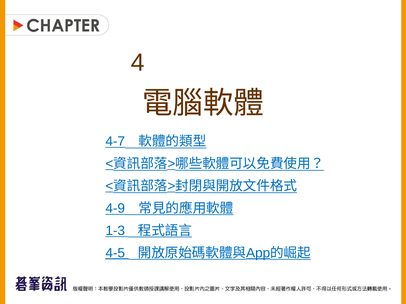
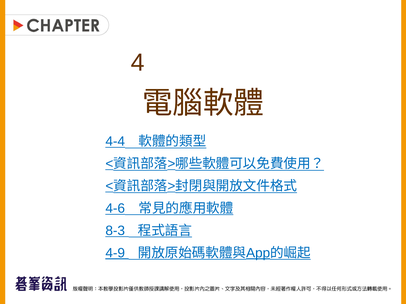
4-7: 4-7 -> 4-4 (115, 142)
4-9: 4-9 -> 4-6 (115, 209)
1-3: 1-3 -> 8-3 (115, 231)
4-5: 4-5 -> 4-9 (115, 253)
